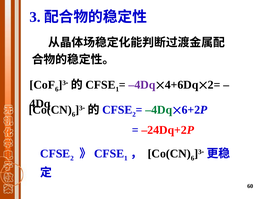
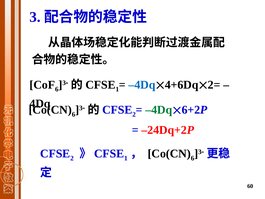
–4Dq colour: purple -> blue (142, 85)
